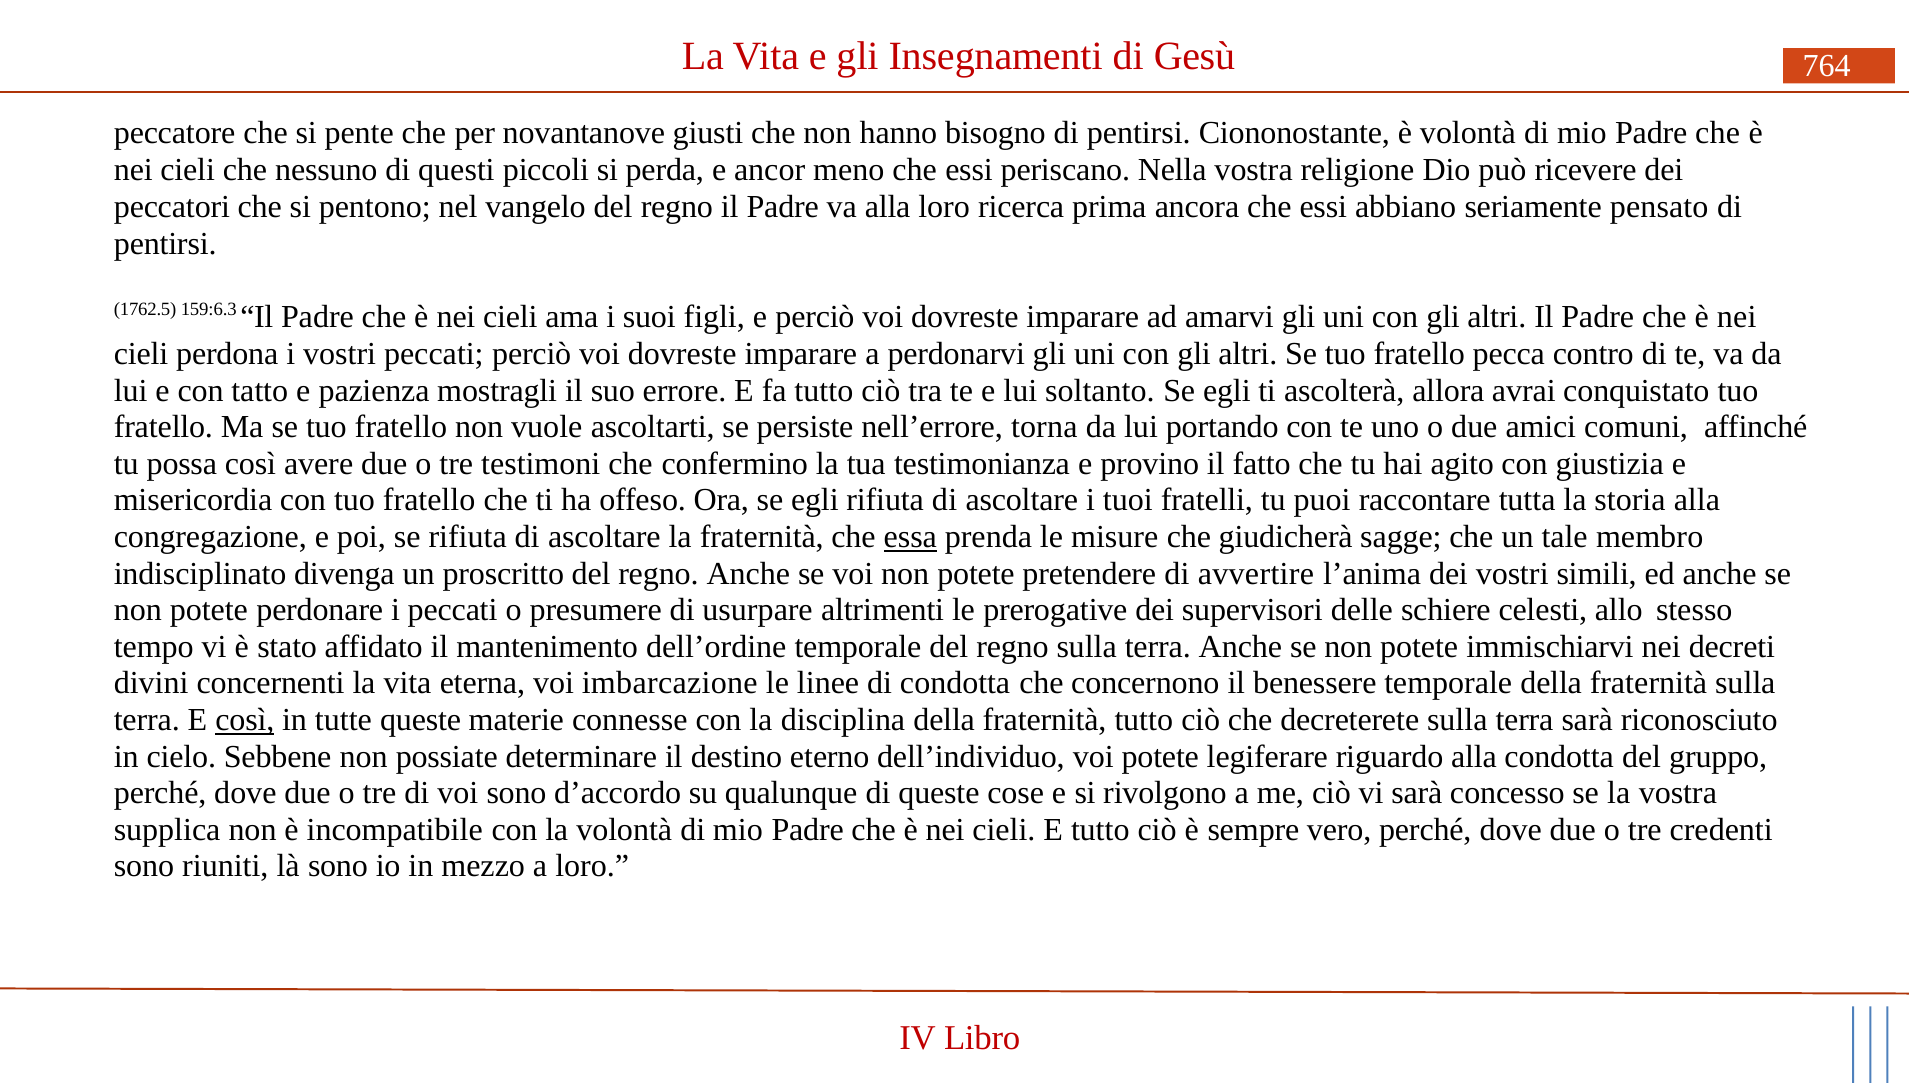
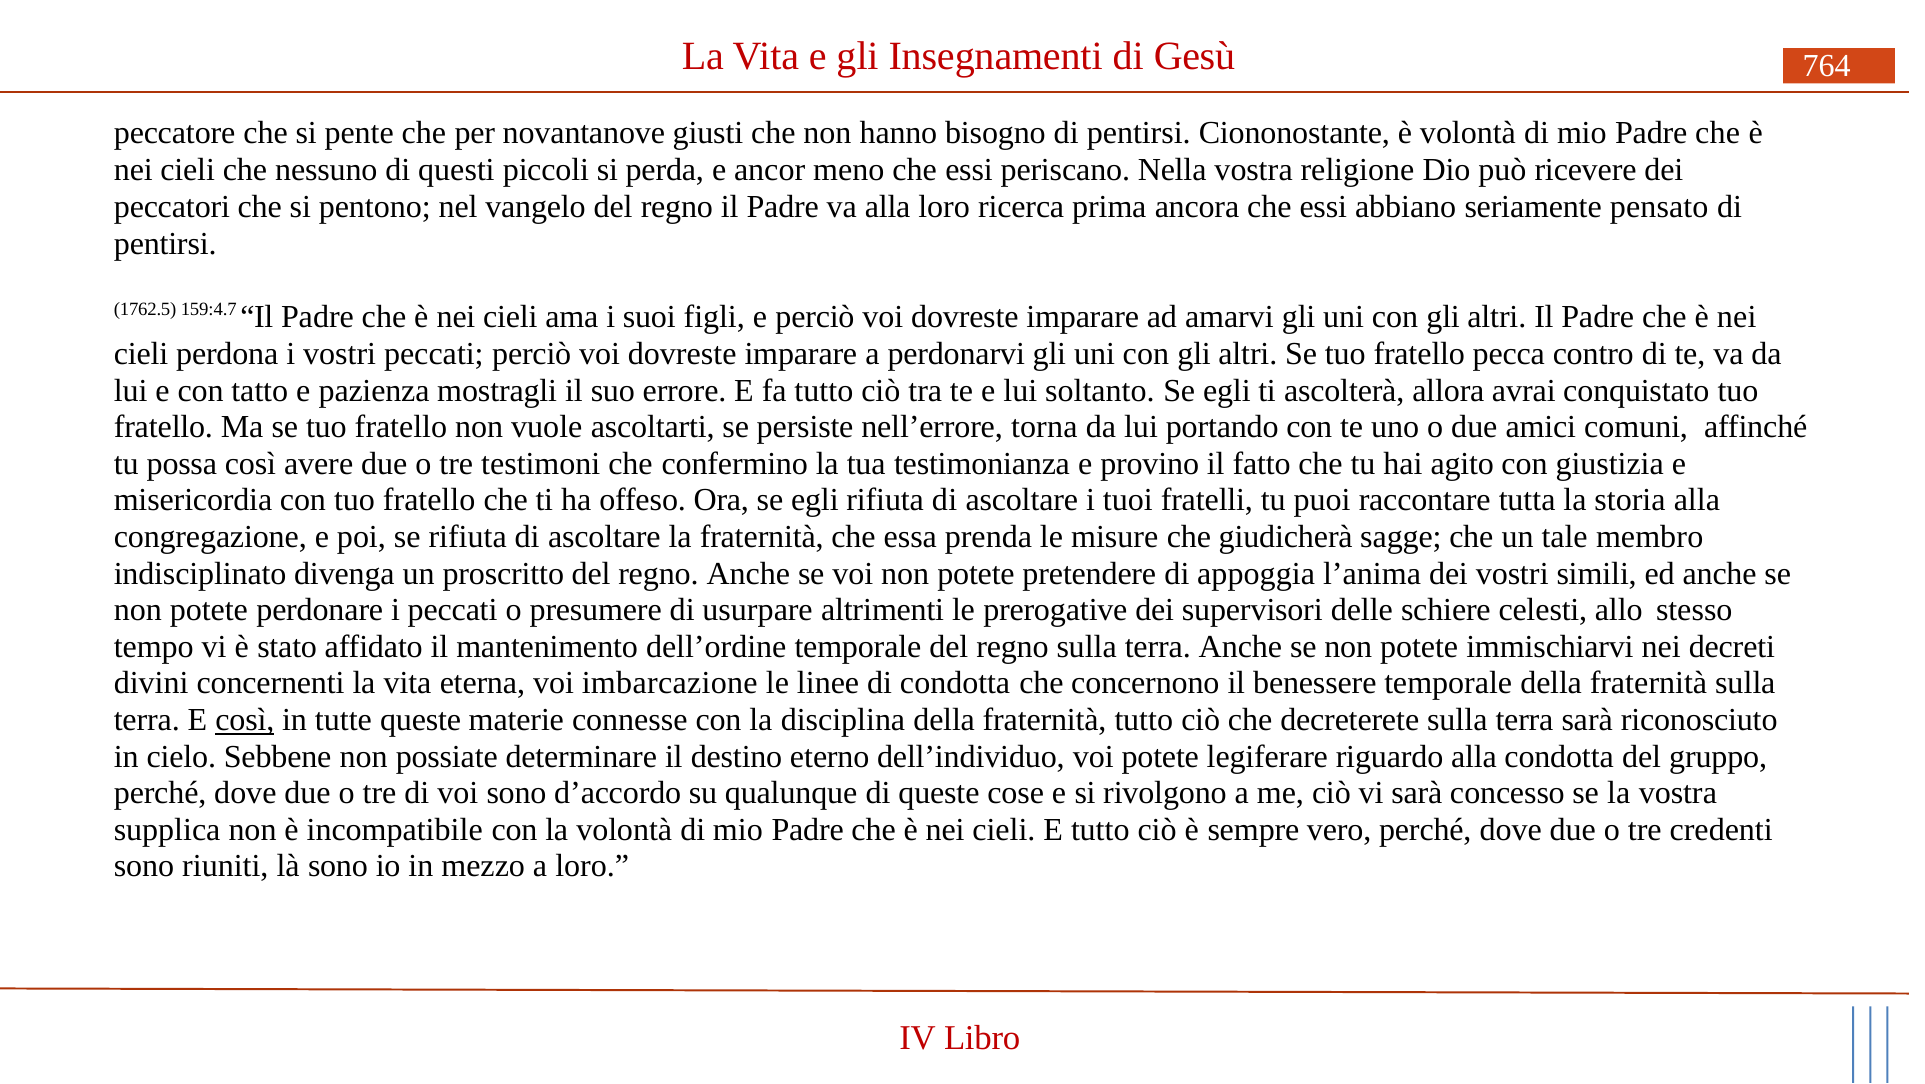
159:6.3: 159:6.3 -> 159:4.7 (209, 310)
essa underline: present -> none (910, 537)
avvertire: avvertire -> appoggia (1256, 574)
